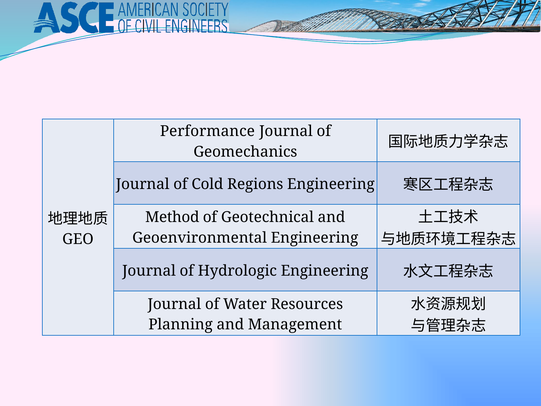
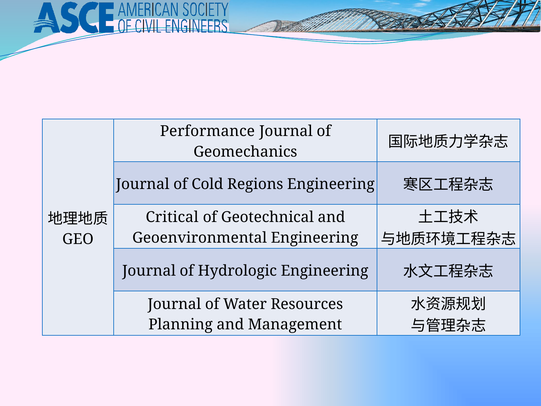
Method: Method -> Critical (172, 217)
